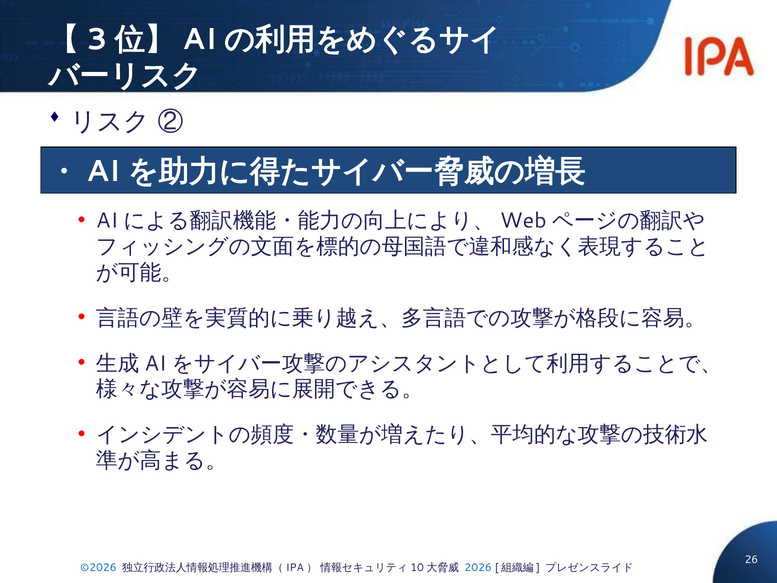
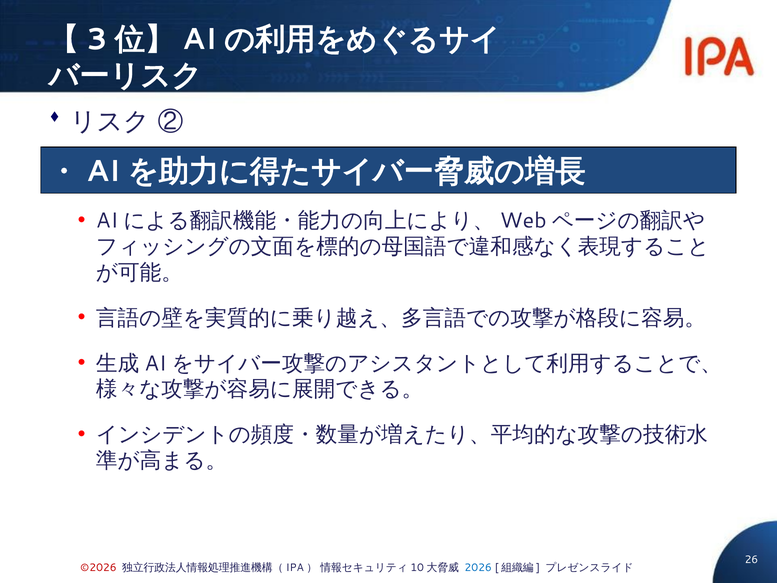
©2026 colour: blue -> red (98, 568)
